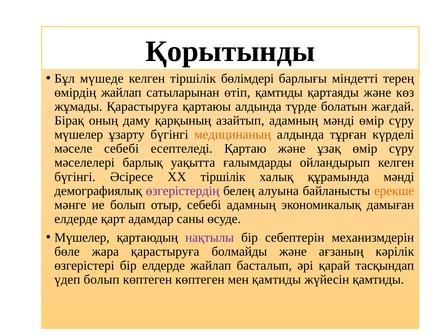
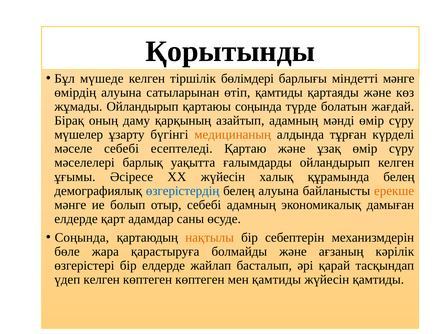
міндетті терең: терең -> мәнге (399, 79)
өмірдің жайлап: жайлап -> алуына (121, 93)
жұмады Қарастыруға: Қарастыруға -> Ойландырып (142, 107)
қартаюы алдында: алдында -> соңында (258, 107)
бүгінгі: бүгінгі -> ұғымы (75, 177)
ХХ тіршілік: тіршілік -> жүйесін (223, 177)
құрамында мәнді: мәнді -> белең (399, 177)
өзгерістердің colour: purple -> blue (183, 191)
Мүшелер: Мүшелер -> Соңында (82, 238)
нақтылы colour: purple -> orange (210, 238)
үдеп болып: болып -> келген (102, 280)
